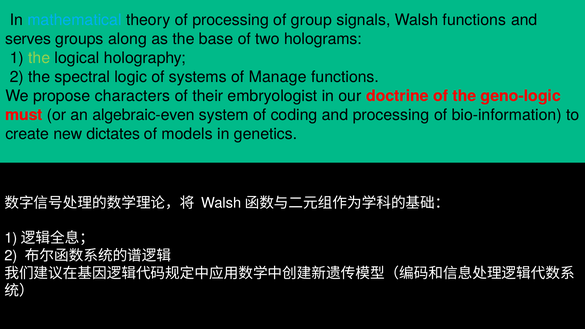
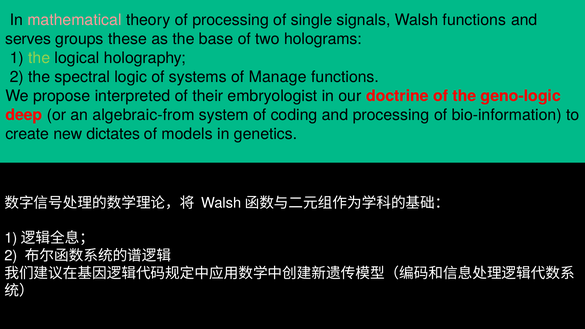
mathematical colour: light blue -> pink (74, 20)
group: group -> single (312, 20)
along: along -> these (128, 39)
characters: characters -> interpreted (133, 96)
must: must -> deep (24, 115)
algebraic-even: algebraic-even -> algebraic-from (144, 115)
